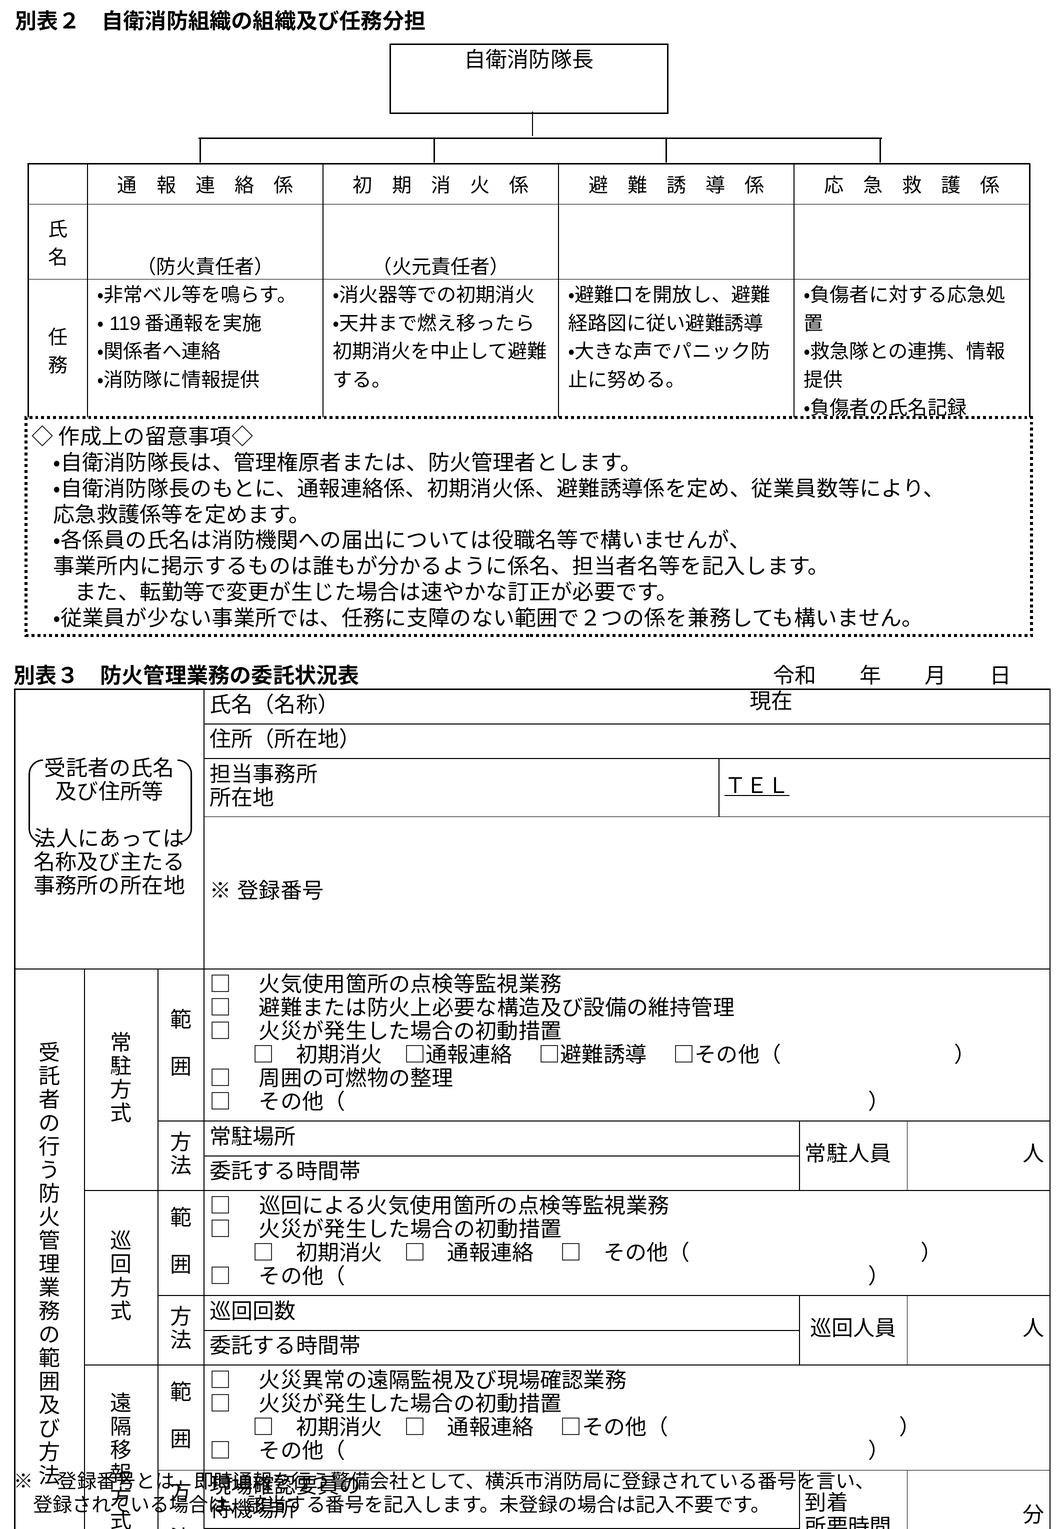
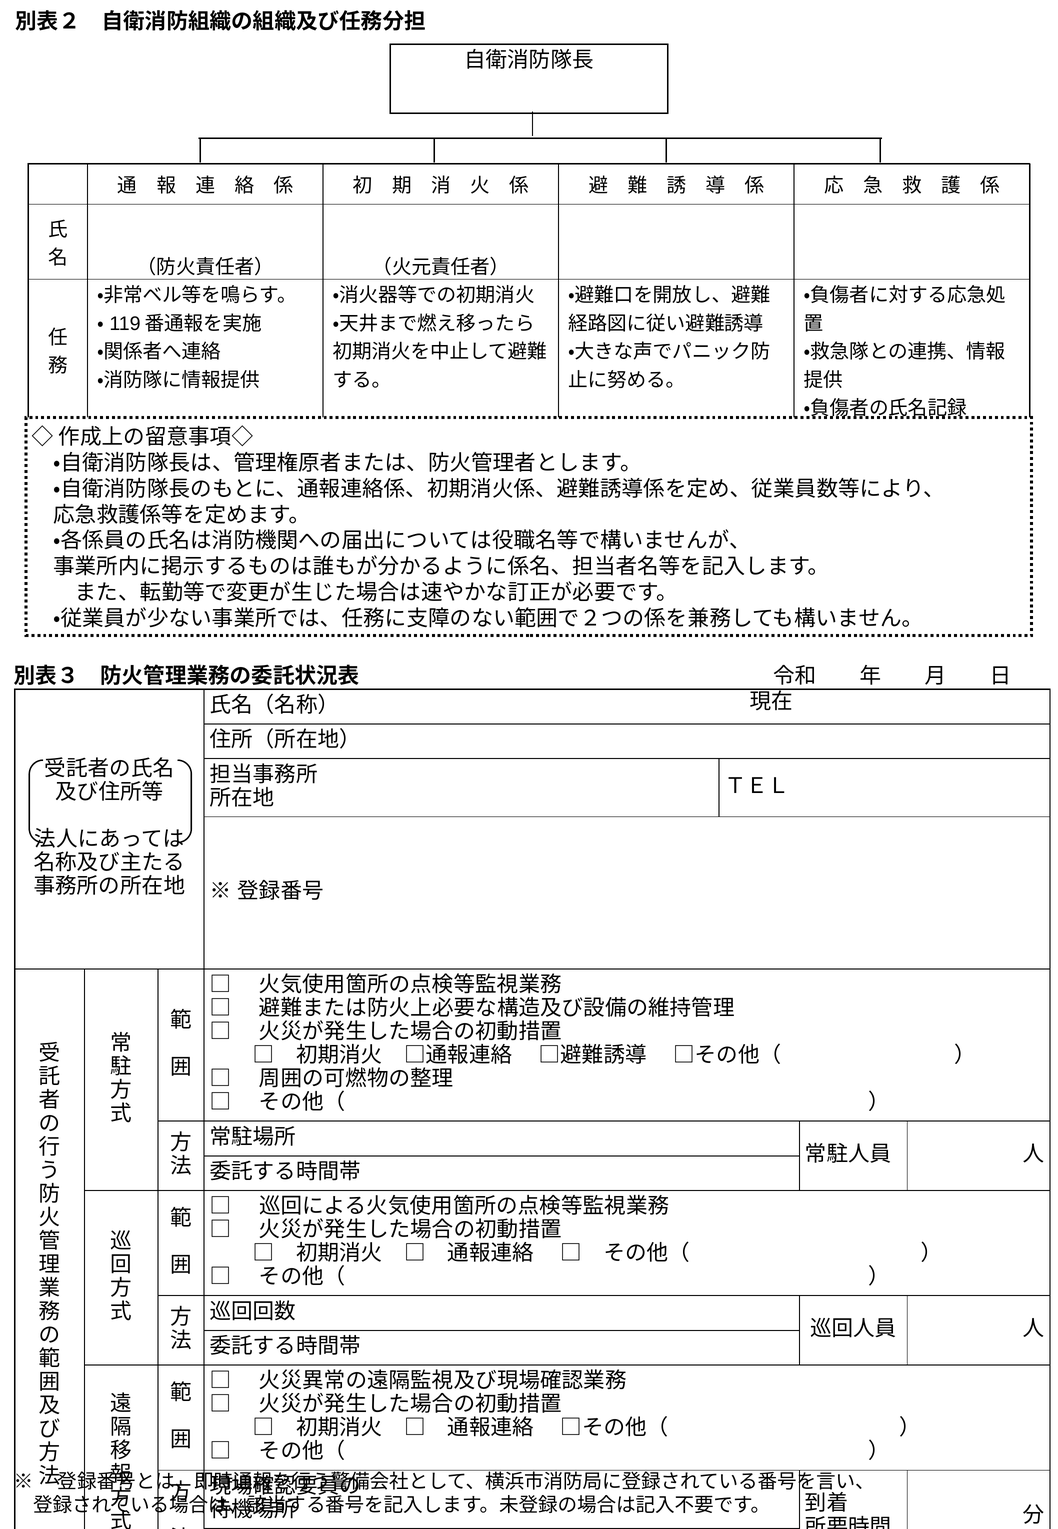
ＴＥＬ underline: present -> none (757, 786)
